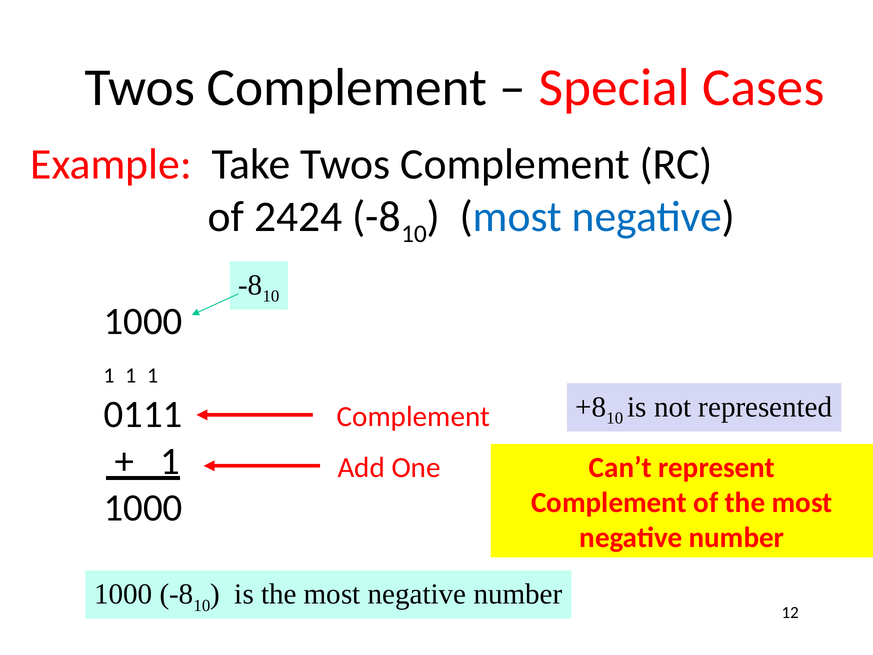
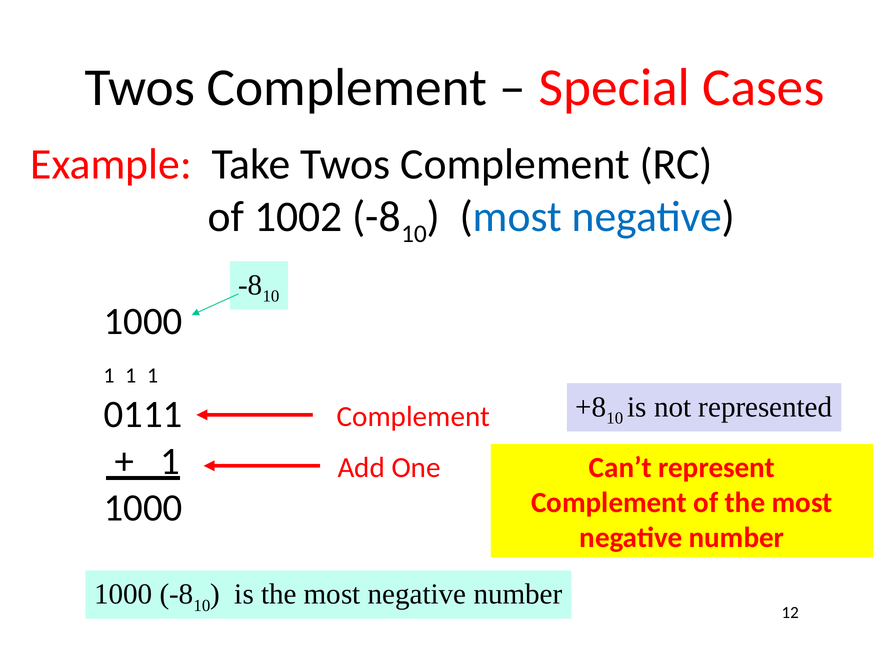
2424: 2424 -> 1002 (298, 217)
